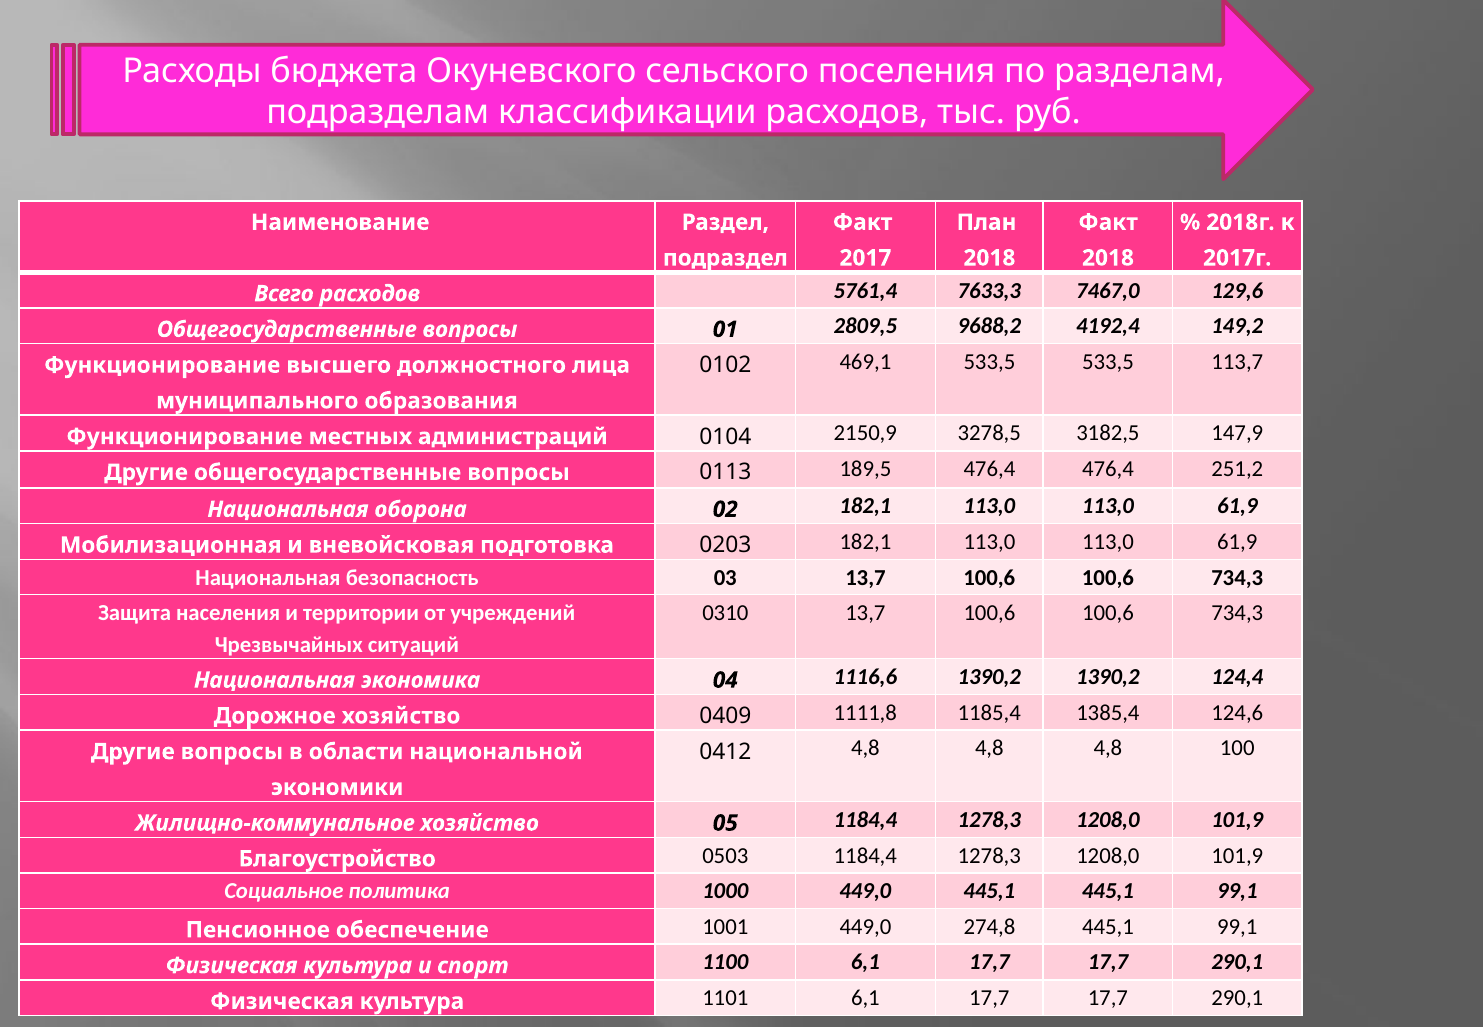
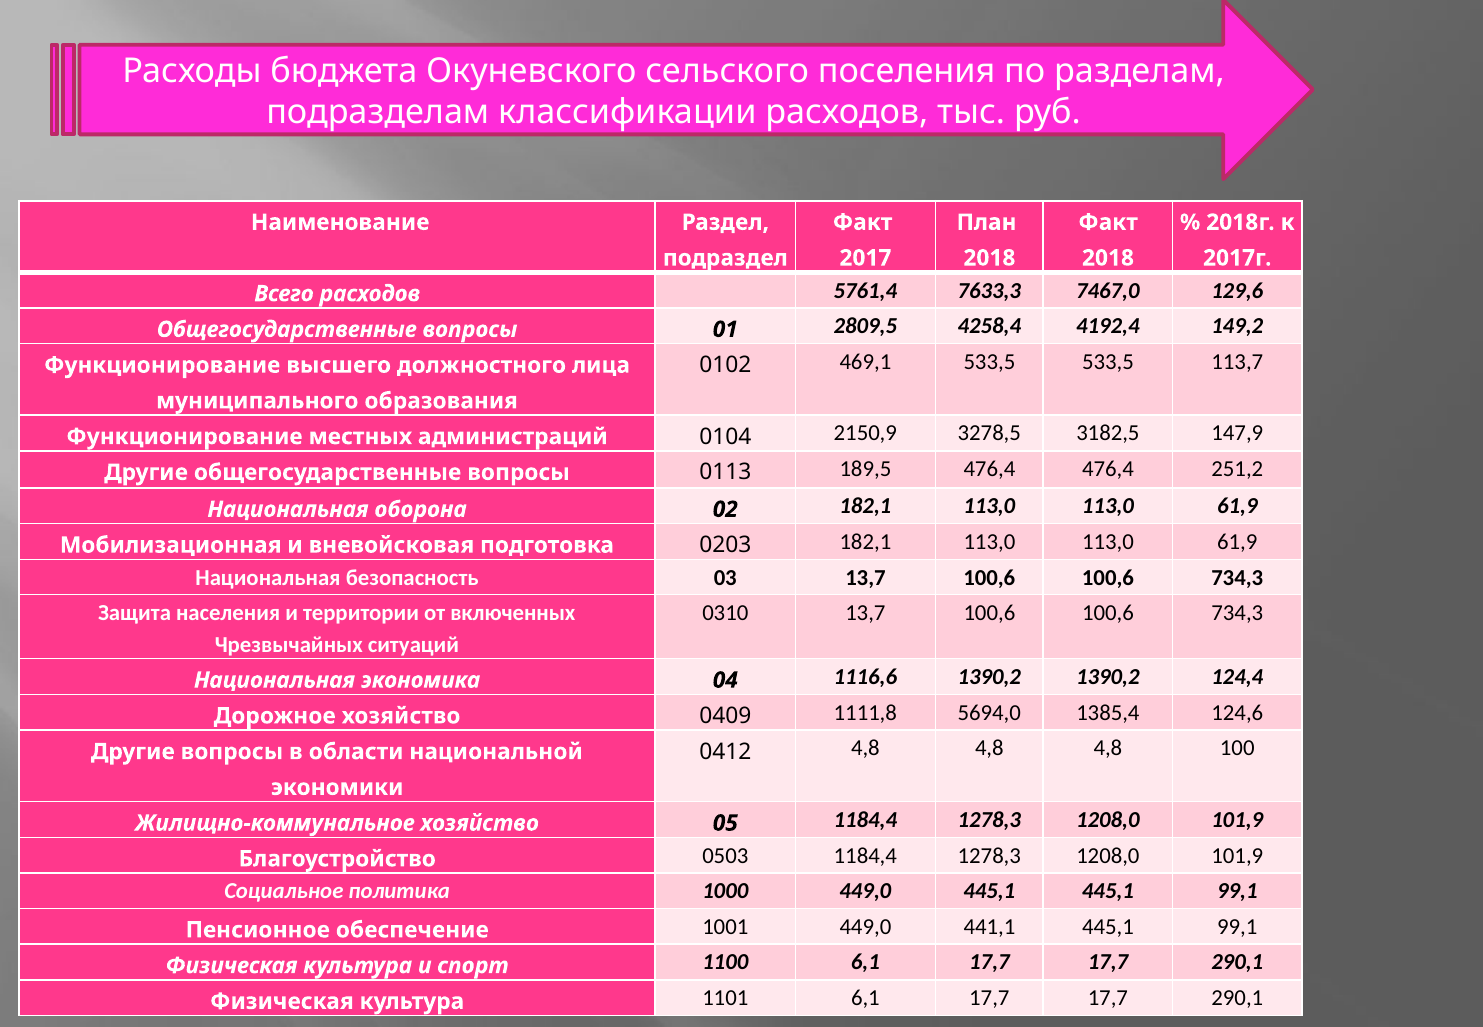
9688,2: 9688,2 -> 4258,4 (989, 326)
учреждений: учреждений -> включенных (513, 613)
1185,4: 1185,4 -> 5694,0 (989, 713)
274,8: 274,8 -> 441,1 (989, 926)
